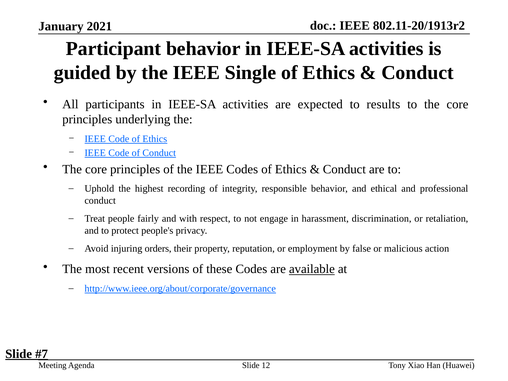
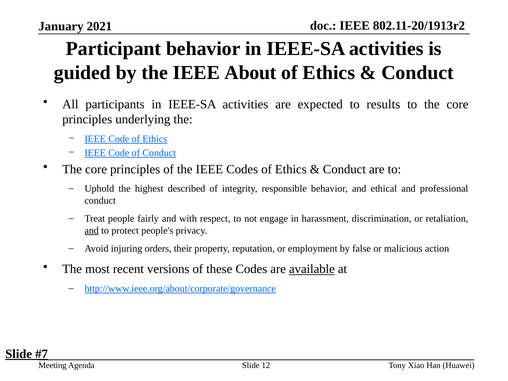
Single: Single -> About (251, 72)
recording: recording -> described (187, 189)
and underline: none -> present (92, 231)
